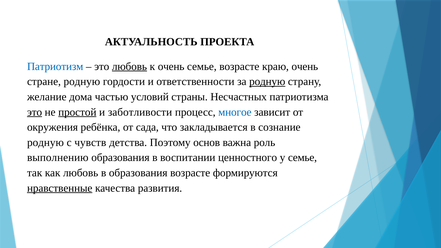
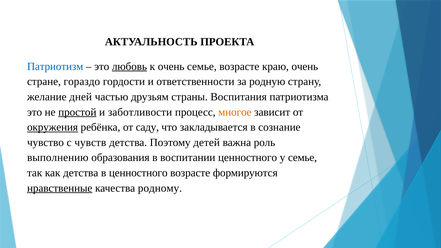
стране родную: родную -> гораздо (82, 82)
родную underline: present -> none (267, 82)
дома: дома -> дней (81, 97)
условий: условий -> друзьям (150, 97)
Несчастных: Несчастных -> Воспитания (239, 97)
это underline: present -> none (35, 112)
многое colour: blue -> orange (235, 112)
окружения underline: none -> present (53, 127)
сада: сада -> саду (147, 127)
родную: родную -> чувство (45, 142)
основ: основ -> детей (207, 142)
как любовь: любовь -> детства (81, 173)
в образования: образования -> ценностного (138, 173)
развития: развития -> родному (160, 188)
